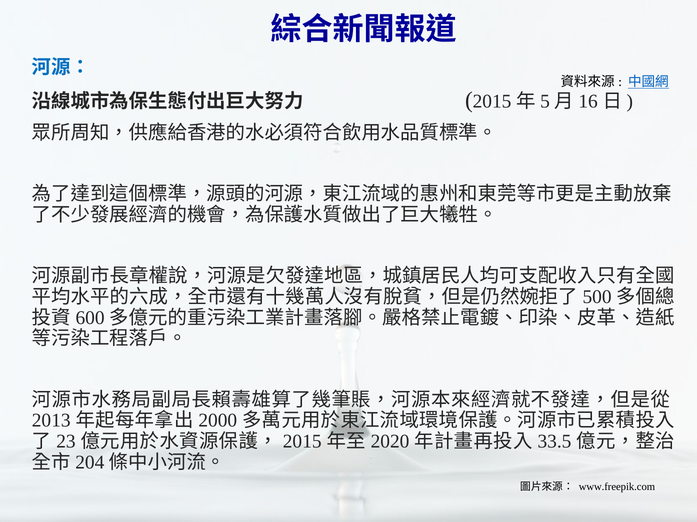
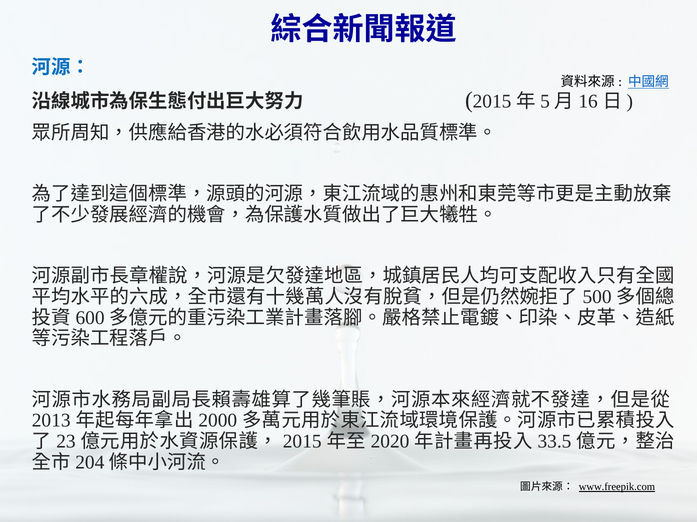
www.freepik.com underline: none -> present (617, 488)
